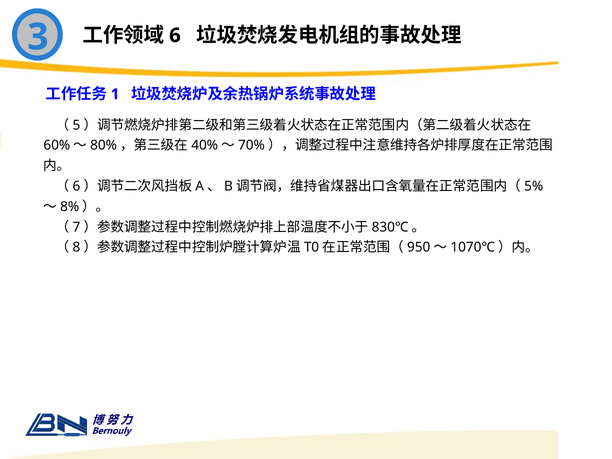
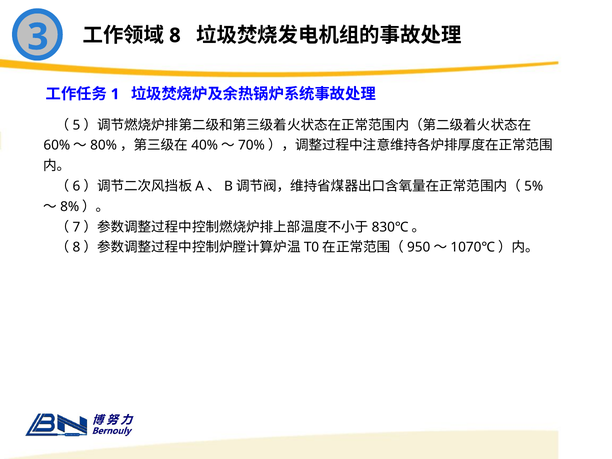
6: 6 -> 8 (175, 35)
